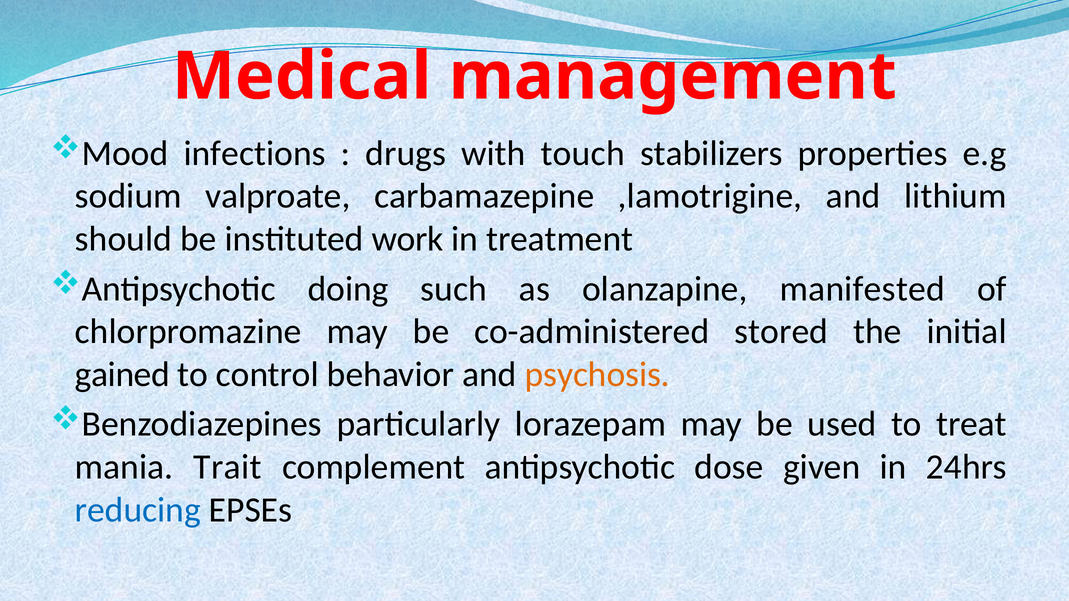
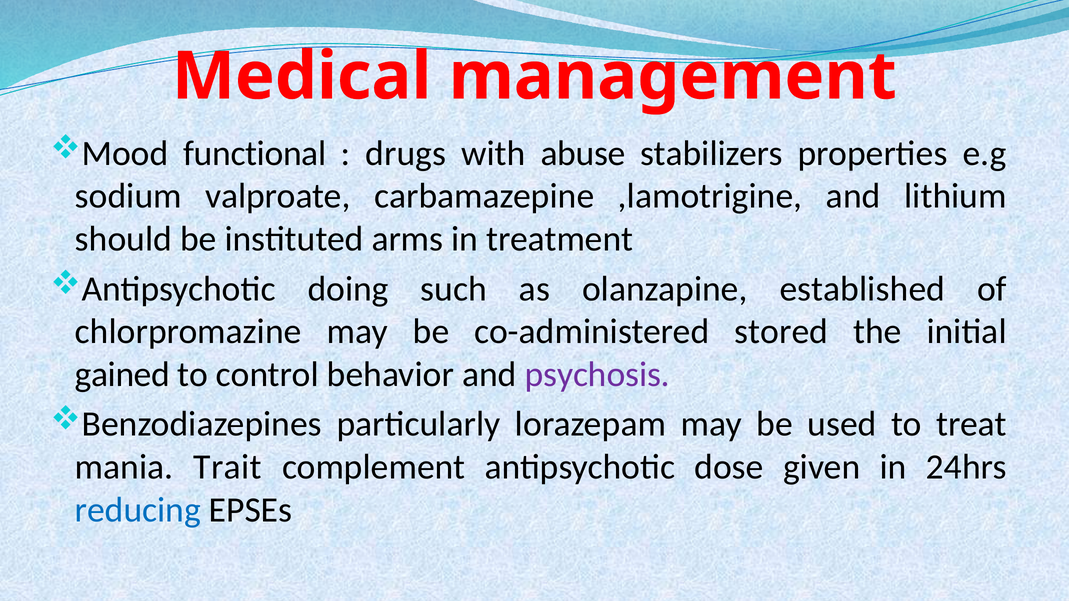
infections: infections -> functional (255, 153)
touch: touch -> abuse (583, 153)
work: work -> arms (407, 239)
manifested: manifested -> established (862, 289)
psychosis colour: orange -> purple (597, 374)
